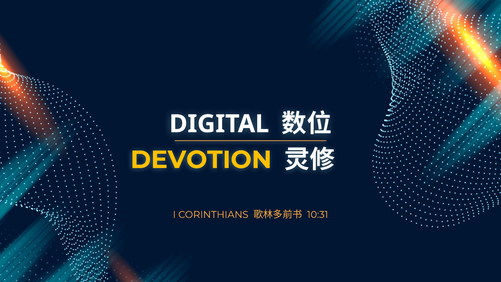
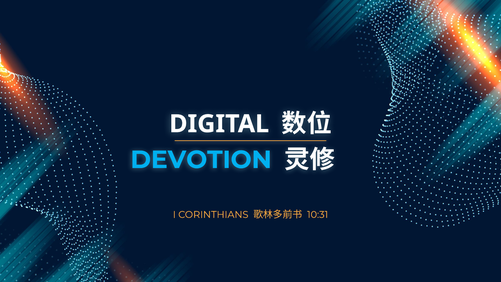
DEVOTION colour: yellow -> light blue (201, 160)
